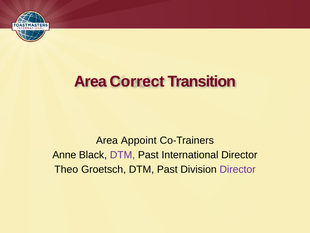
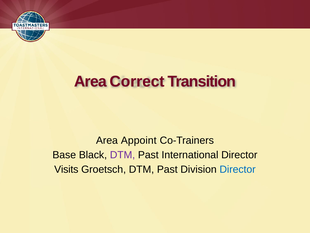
Anne: Anne -> Base (64, 155)
Theo: Theo -> Visits (66, 169)
Director colour: purple -> blue (238, 169)
